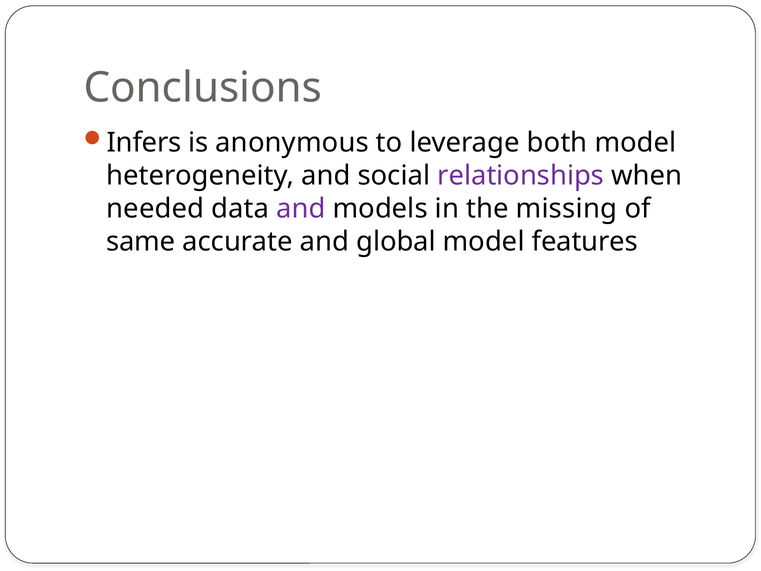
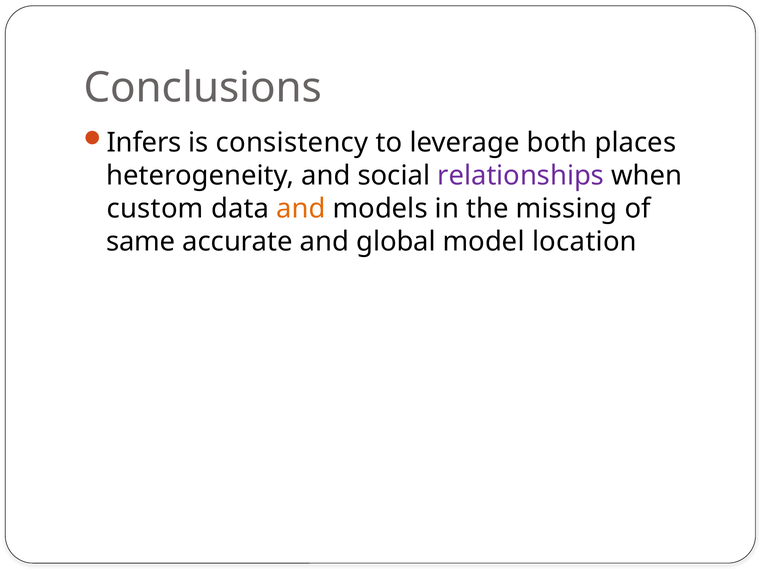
anonymous: anonymous -> consistency (292, 143)
both model: model -> places (635, 143)
needed: needed -> custom (155, 209)
and colour: purple -> orange (301, 209)
features: features -> location (585, 242)
